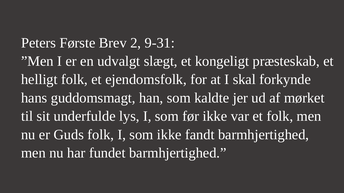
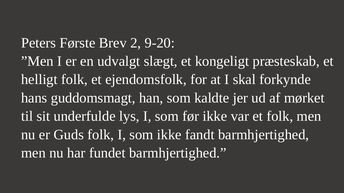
9-31: 9-31 -> 9-20 (160, 43)
